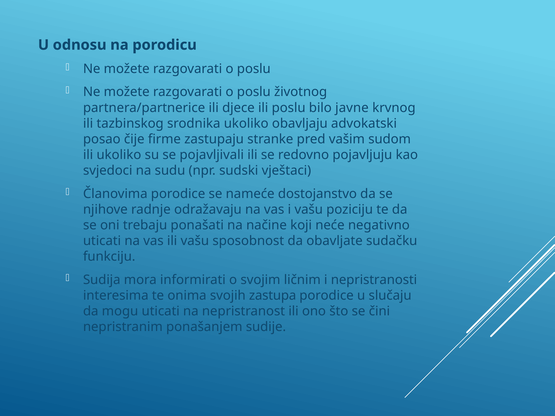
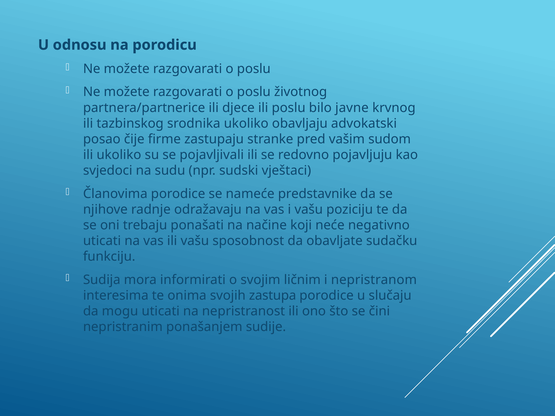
dostojanstvo: dostojanstvo -> predstavnike (317, 194)
nepristranosti: nepristranosti -> nepristranom (374, 280)
